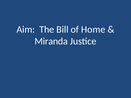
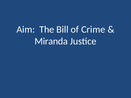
Home: Home -> Crime (93, 30)
